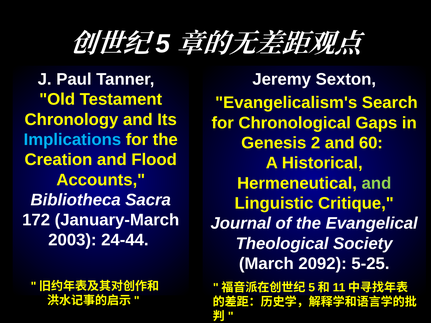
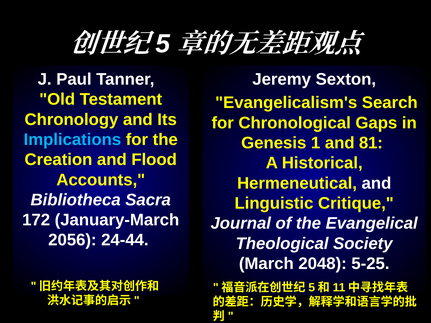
2: 2 -> 1 (316, 143)
60: 60 -> 81 (371, 143)
and colour: light green -> white (376, 183)
2003: 2003 -> 2056 (72, 240)
2092: 2092 -> 2048 (323, 264)
